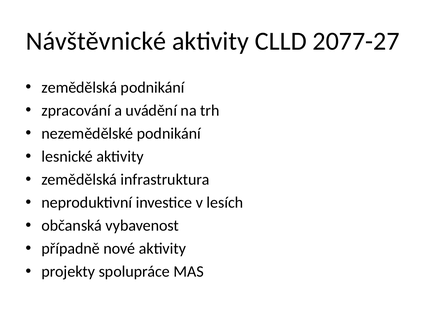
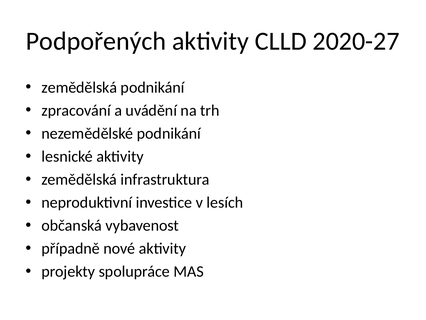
Návštěvnické: Návštěvnické -> Podpořených (96, 41)
2077-27: 2077-27 -> 2020-27 (356, 41)
